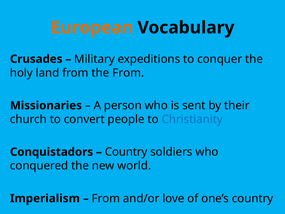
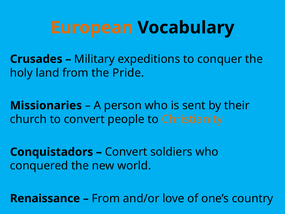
the From: From -> Pride (128, 73)
Christianity colour: blue -> orange (192, 119)
Country: Country -> Convert (126, 152)
Imperialism: Imperialism -> Renaissance (45, 198)
